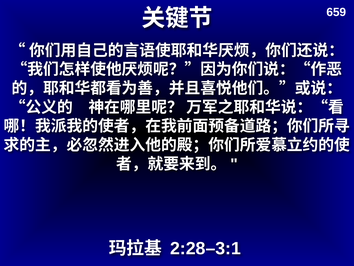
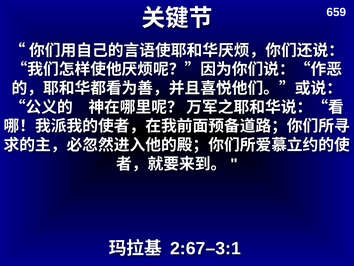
2:28–3:1: 2:28–3:1 -> 2:67–3:1 (206, 248)
